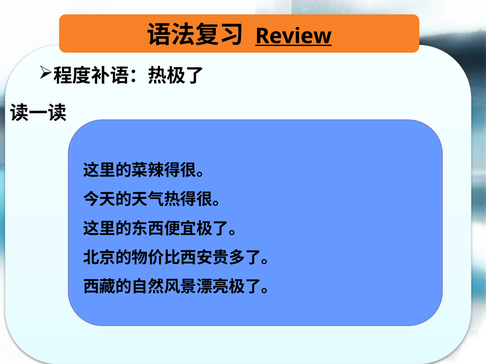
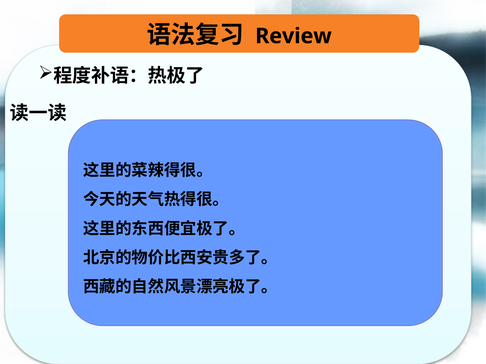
Review underline: present -> none (293, 36)
